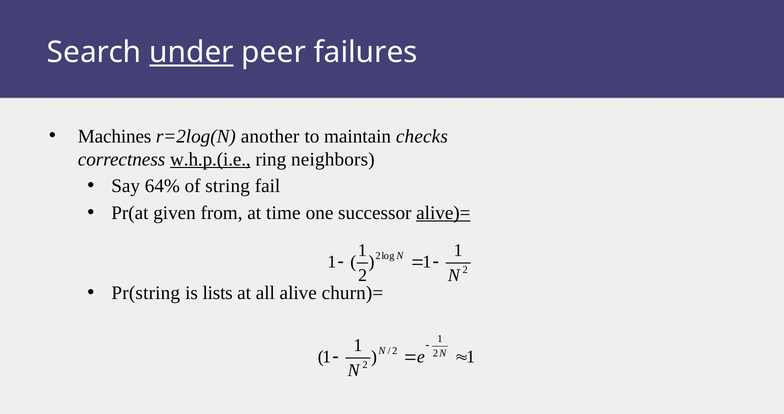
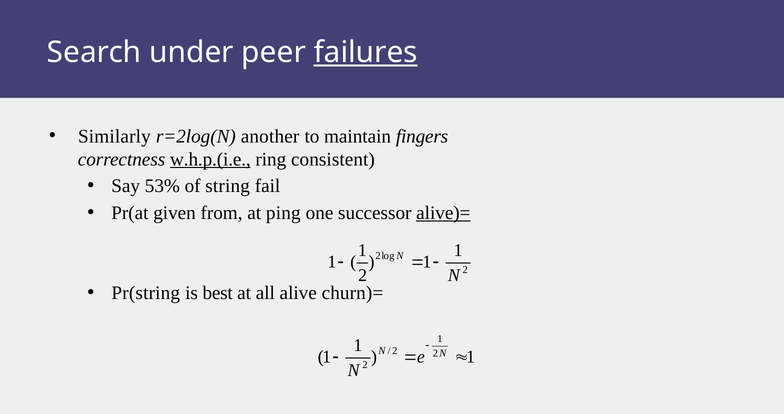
under underline: present -> none (191, 53)
failures underline: none -> present (366, 53)
Machines: Machines -> Similarly (114, 136)
checks: checks -> fingers (422, 136)
neighbors: neighbors -> consistent (333, 159)
64%: 64% -> 53% (162, 186)
time: time -> ping (283, 213)
lists: lists -> best (218, 293)
